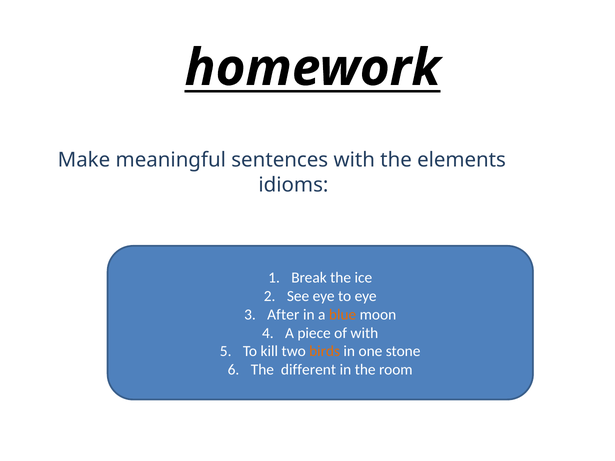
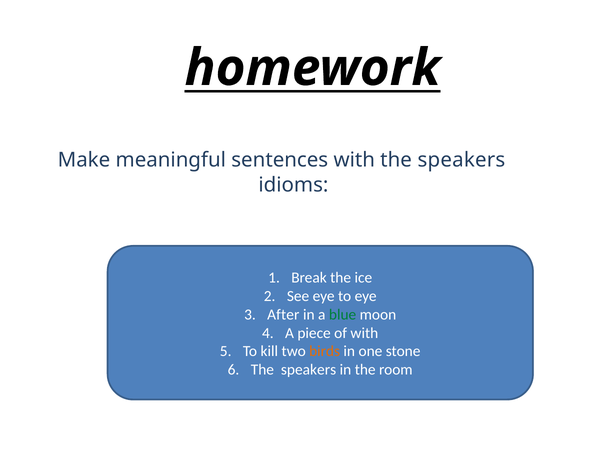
with the elements: elements -> speakers (461, 160)
blue colour: orange -> green (343, 315)
different: different -> speakers (309, 370)
